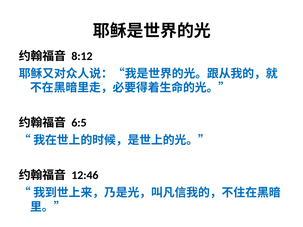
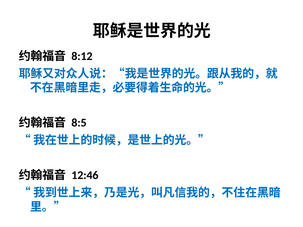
6:5: 6:5 -> 8:5 (79, 123)
